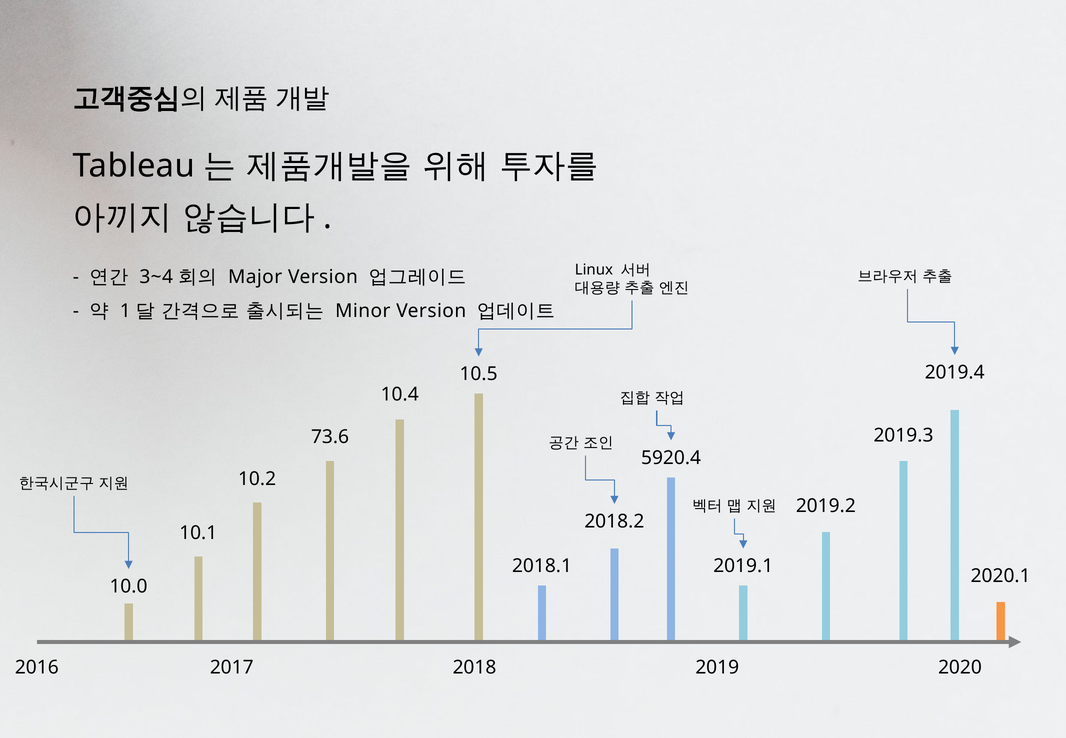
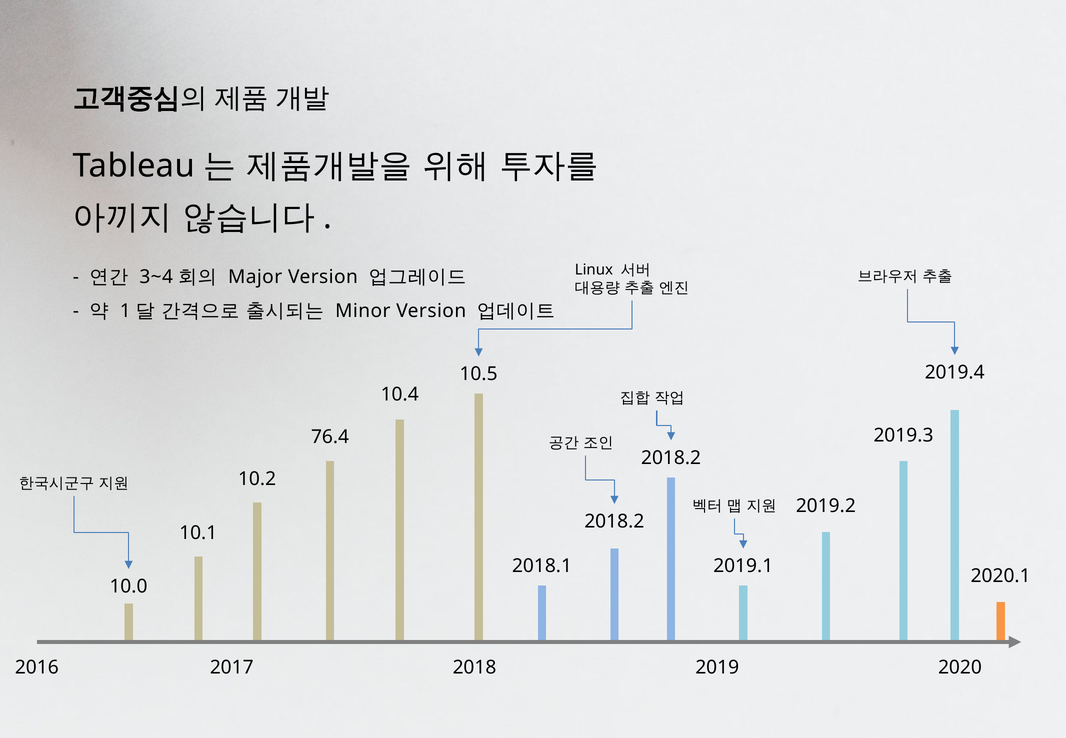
73.6: 73.6 -> 76.4 (330, 437)
5920.4: 5920.4 -> 2018.2 (671, 458)
